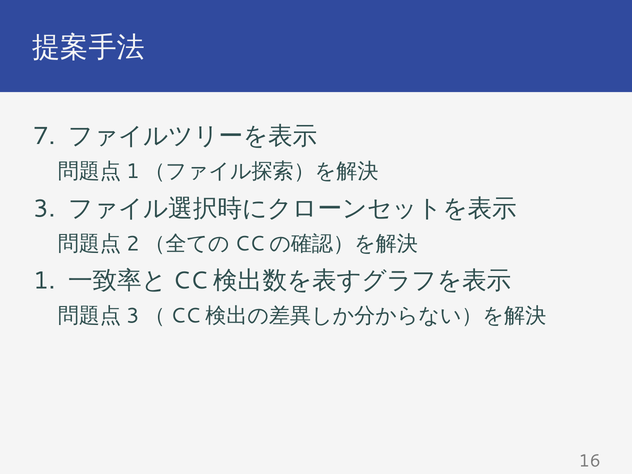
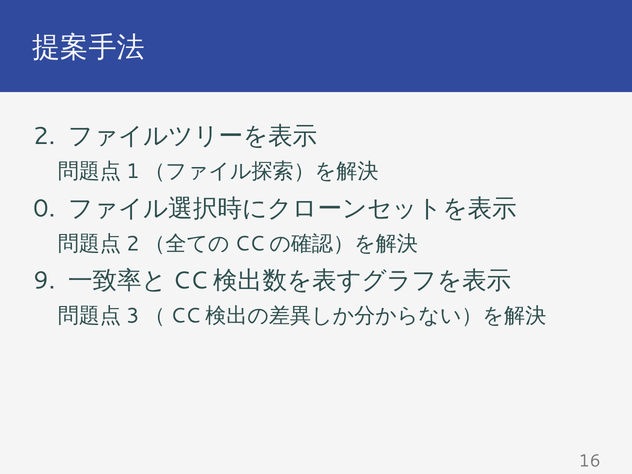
7: 7 -> 2 (44, 136)
3: 3 -> 0 (44, 208)
1: 1 -> 9 (44, 281)
